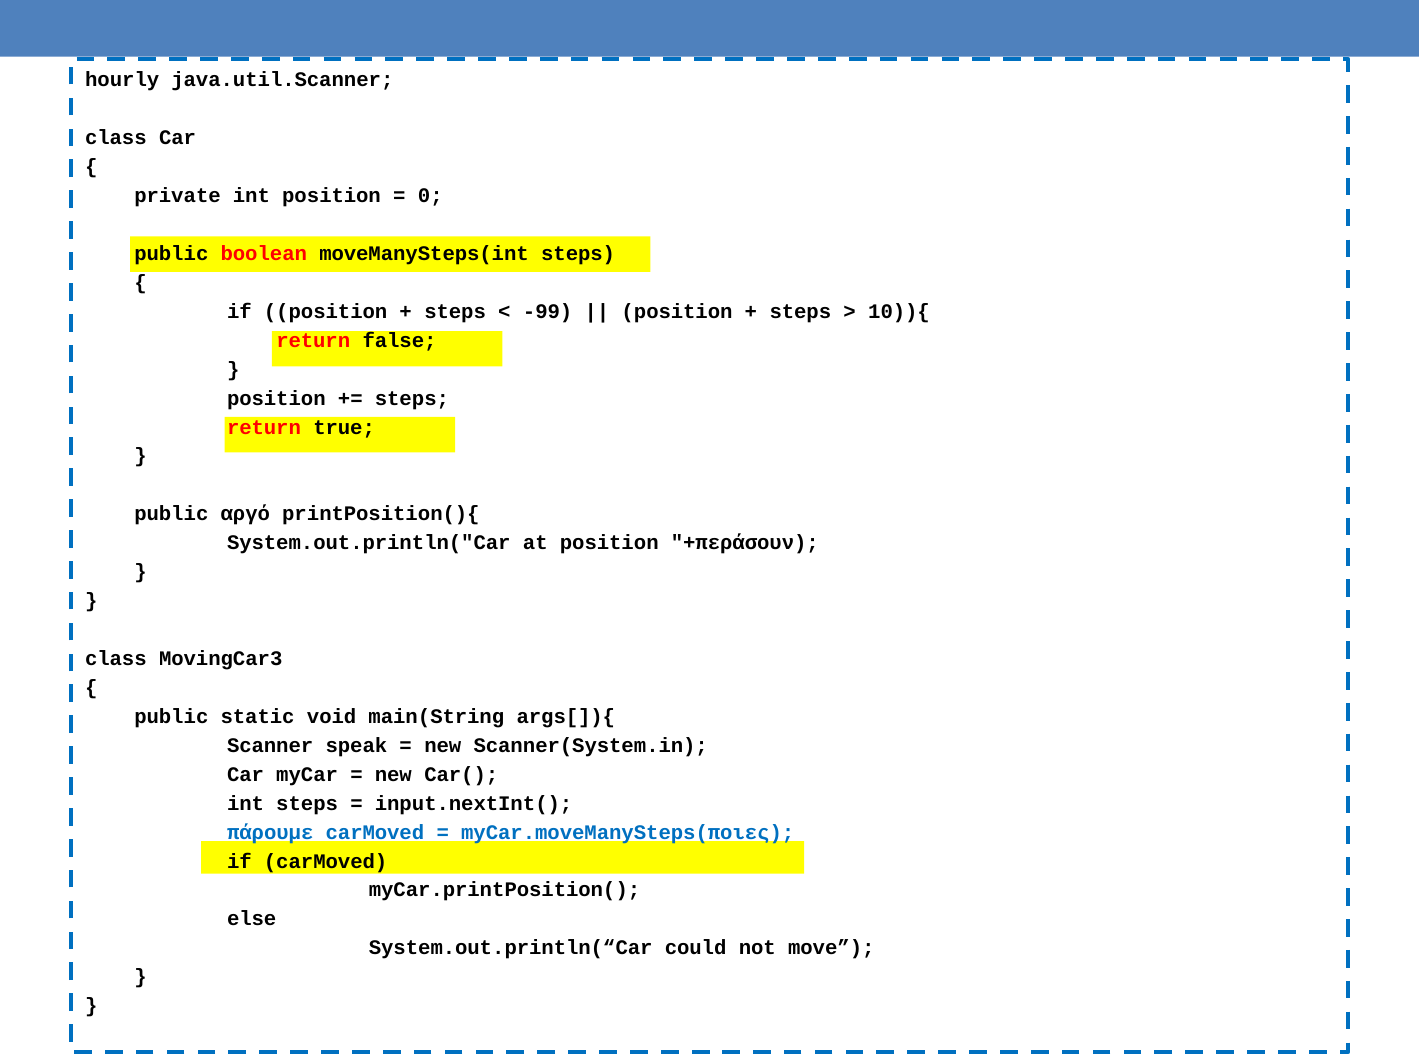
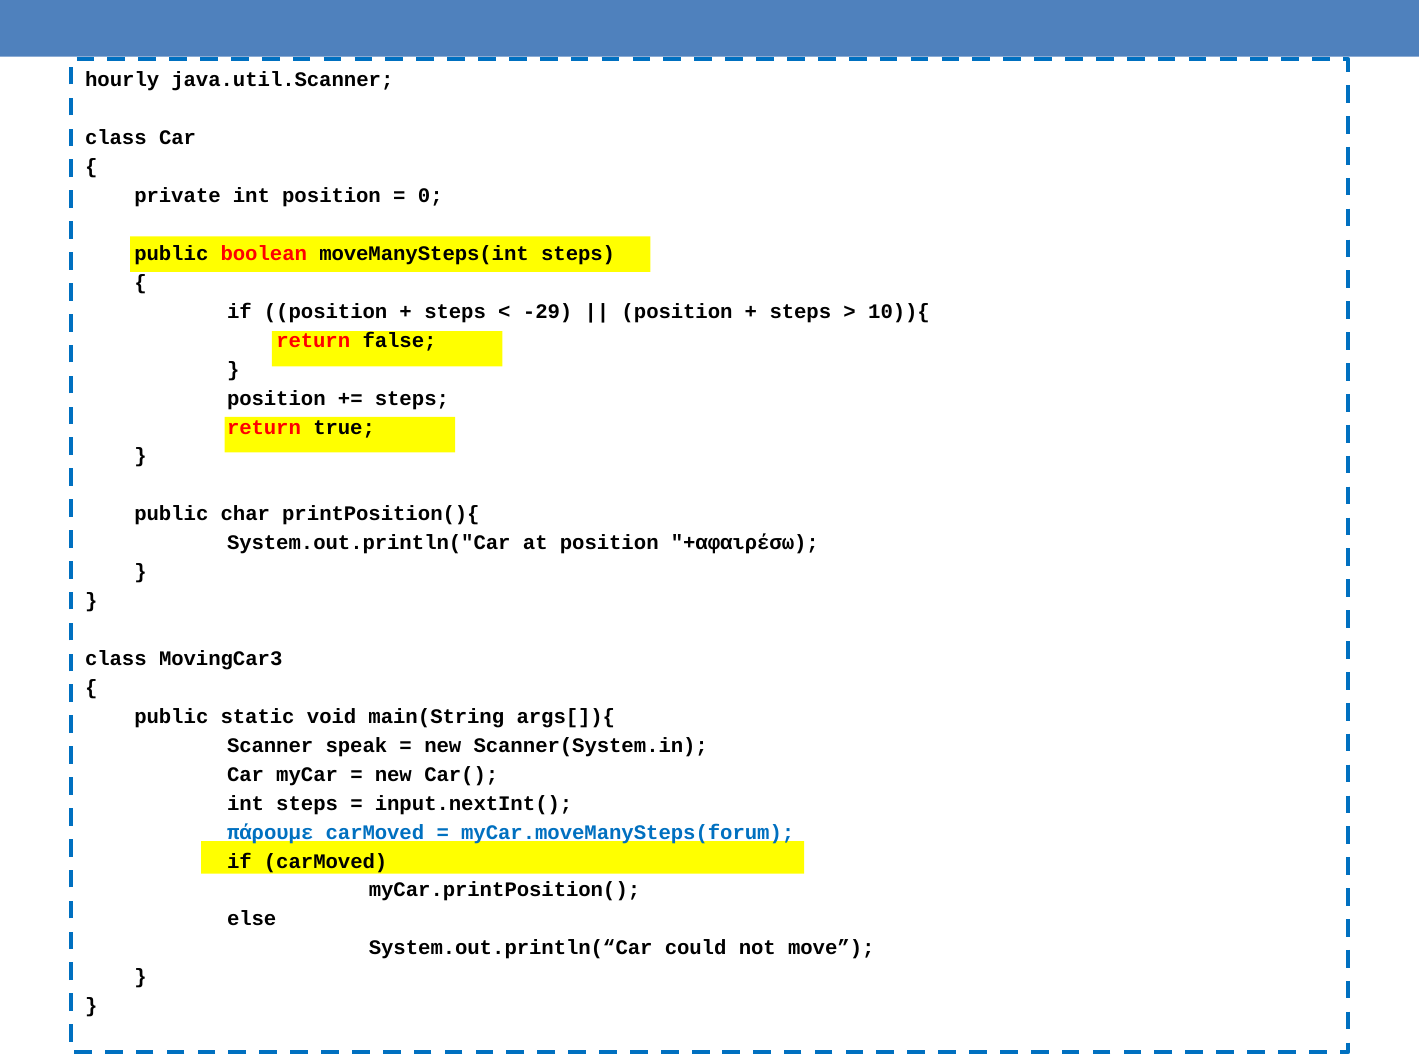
-99: -99 -> -29 (548, 312)
αργό: αργό -> char (245, 514)
+περάσουν: +περάσουν -> +αφαιρέσω (745, 543)
myCar.moveManySteps(ποιες: myCar.moveManySteps(ποιες -> myCar.moveManySteps(forum (628, 832)
